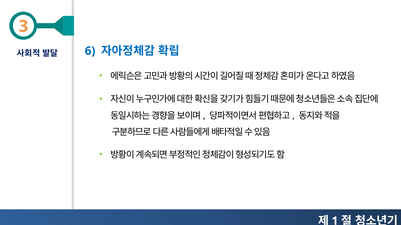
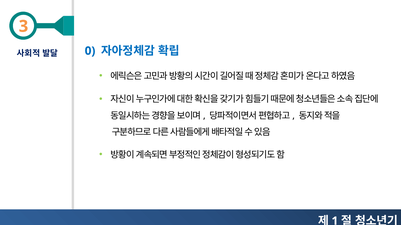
6: 6 -> 0 (90, 51)
